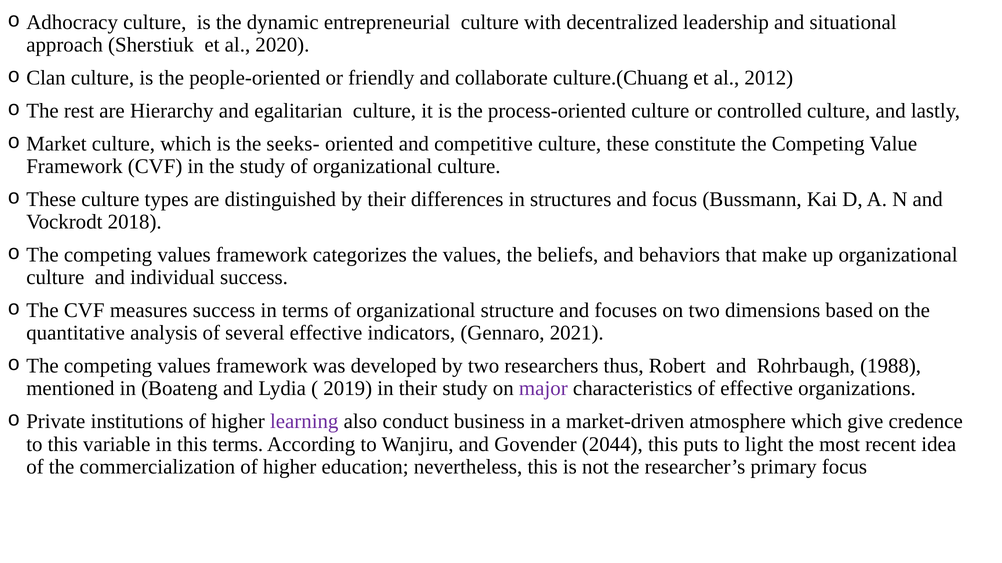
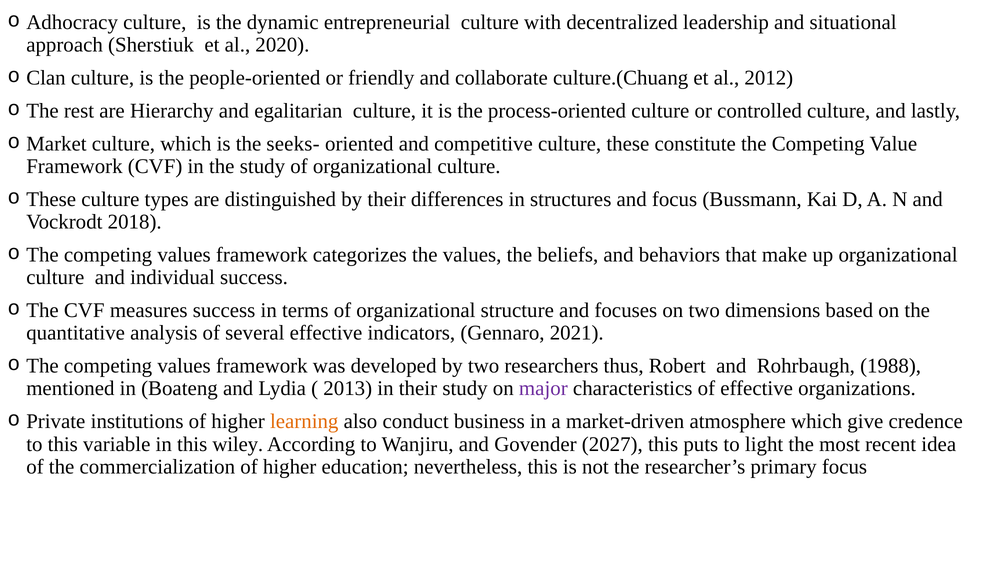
2019: 2019 -> 2013 (348, 389)
learning colour: purple -> orange (304, 422)
this terms: terms -> wiley (238, 445)
2044: 2044 -> 2027 (612, 445)
